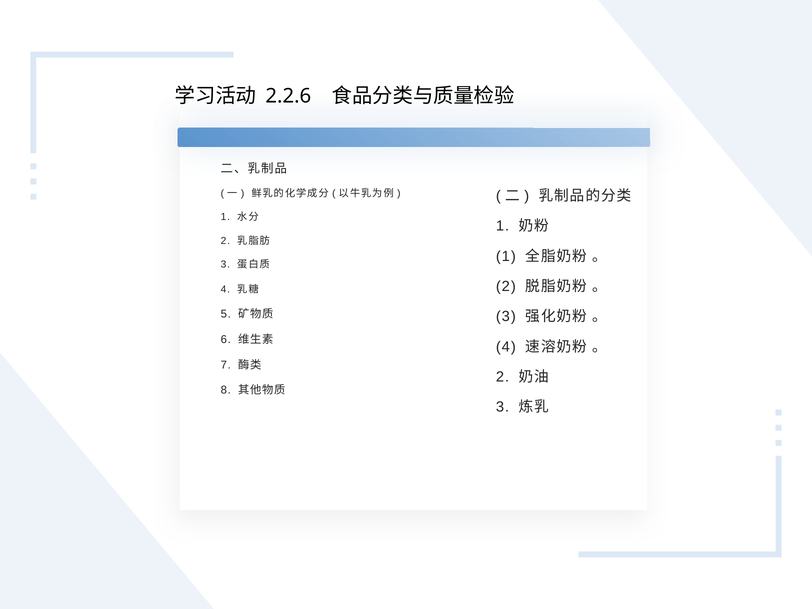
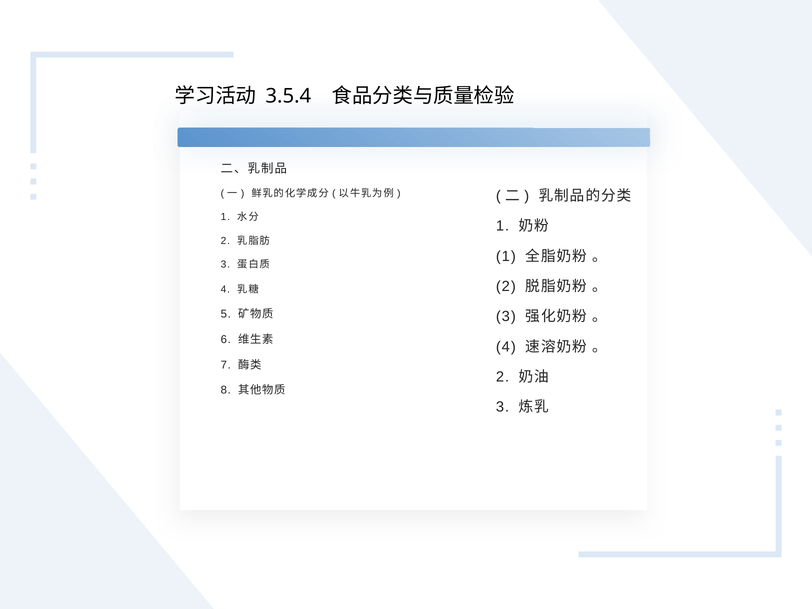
2.2.6: 2.2.6 -> 3.5.4 (288, 96)
